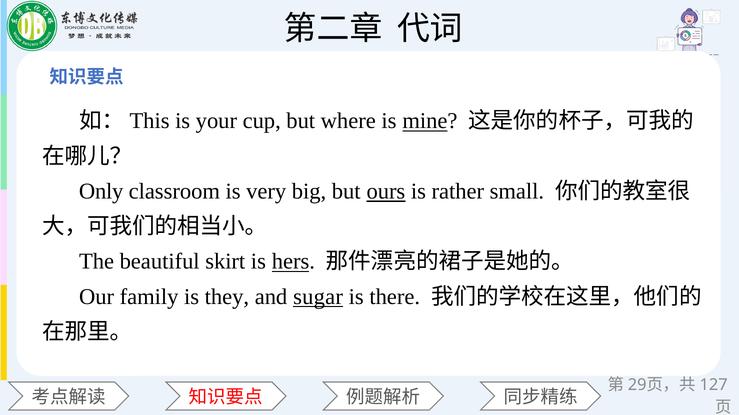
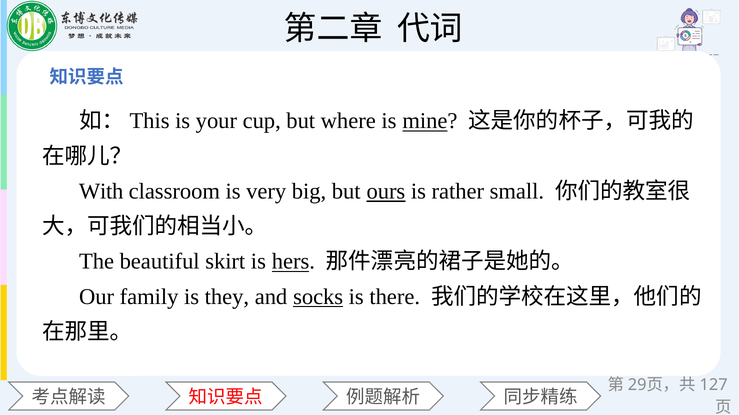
Only: Only -> With (101, 192)
sugar: sugar -> socks (318, 297)
